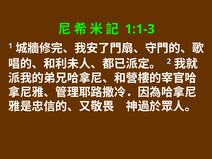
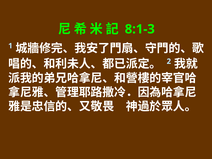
1:1-3: 1:1-3 -> 8:1-3 (140, 29)
